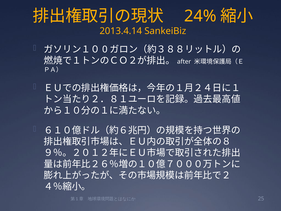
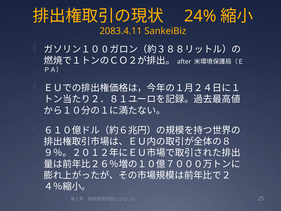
2013.4.14: 2013.4.14 -> 2083.4.11 (121, 31)
